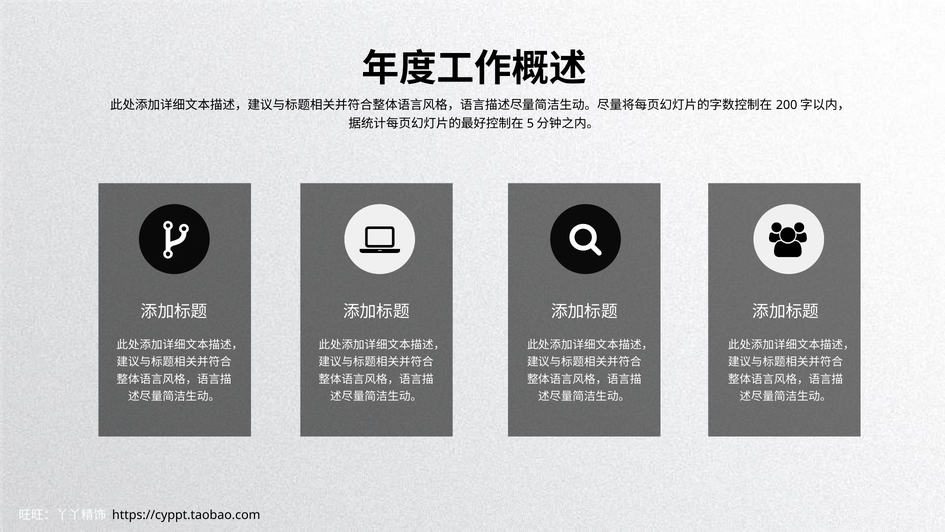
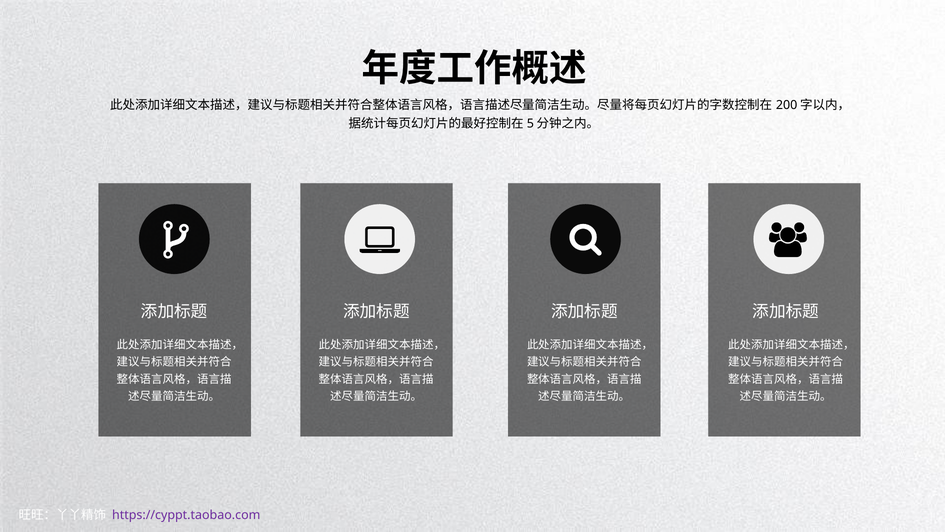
https://cyppt.taobao.com colour: black -> purple (186, 515)
